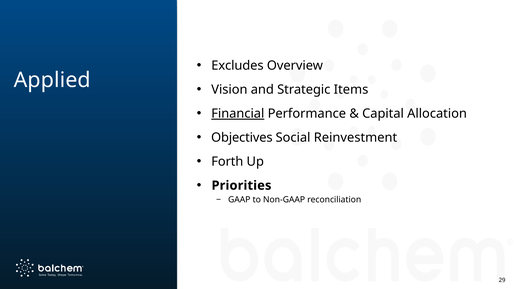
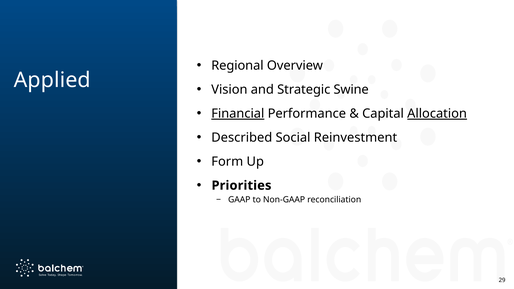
Excludes: Excludes -> Regional (237, 66)
Items: Items -> Swine (351, 90)
Allocation underline: none -> present (437, 114)
Objectives: Objectives -> Described (242, 138)
Forth: Forth -> Form (227, 162)
